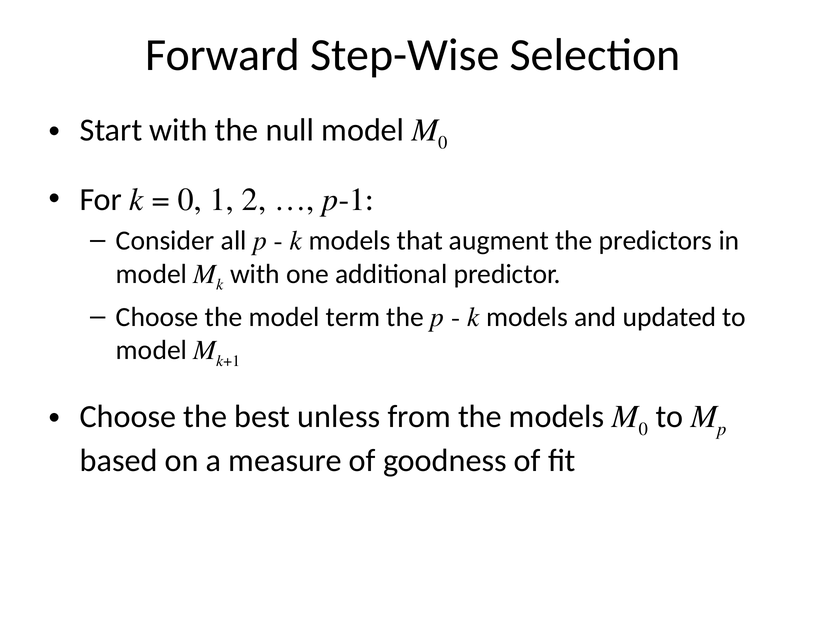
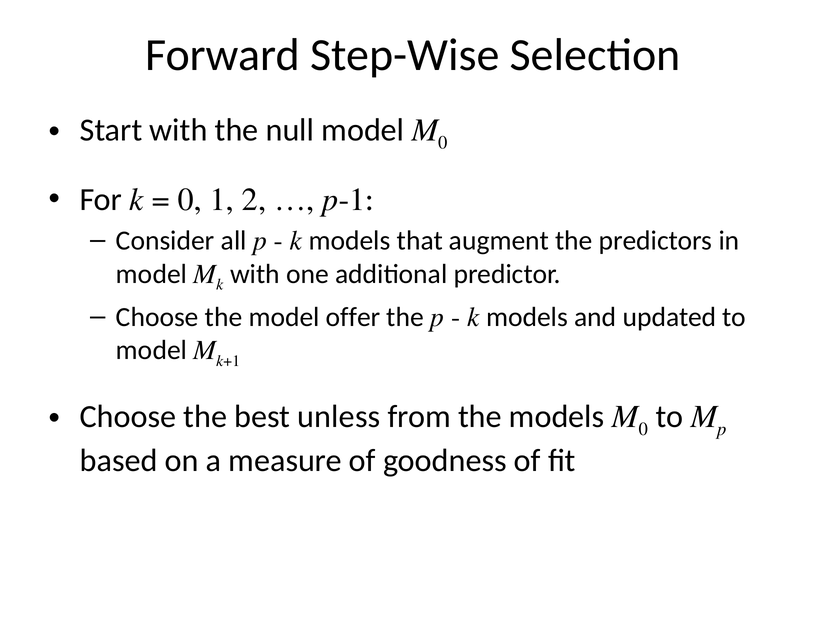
term: term -> offer (353, 317)
